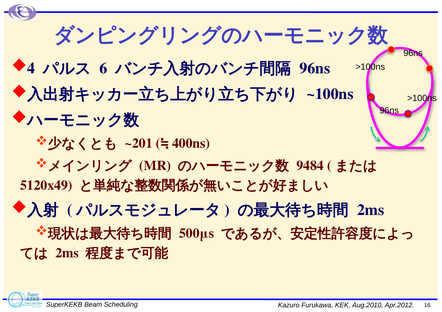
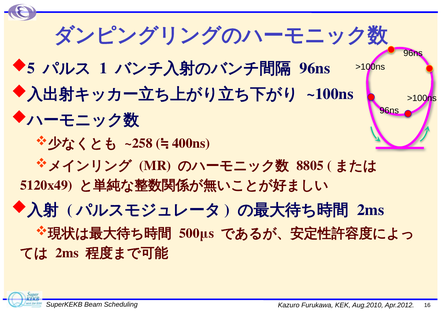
4: 4 -> 5 (31, 69)
6: 6 -> 1 (104, 69)
~201: ~201 -> ~258 (139, 144)
9484: 9484 -> 8805 (310, 166)
